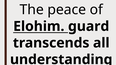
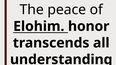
guard: guard -> honor (89, 26)
